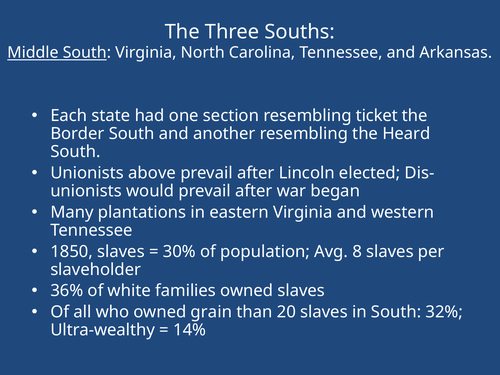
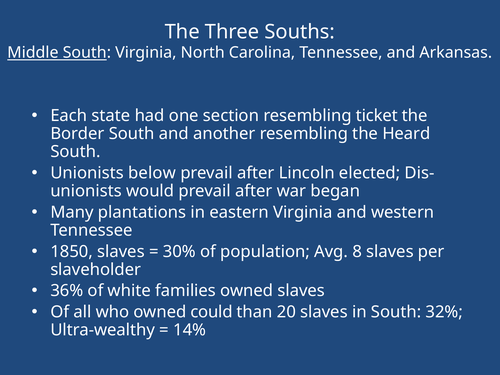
above: above -> below (152, 173)
grain: grain -> could (212, 312)
